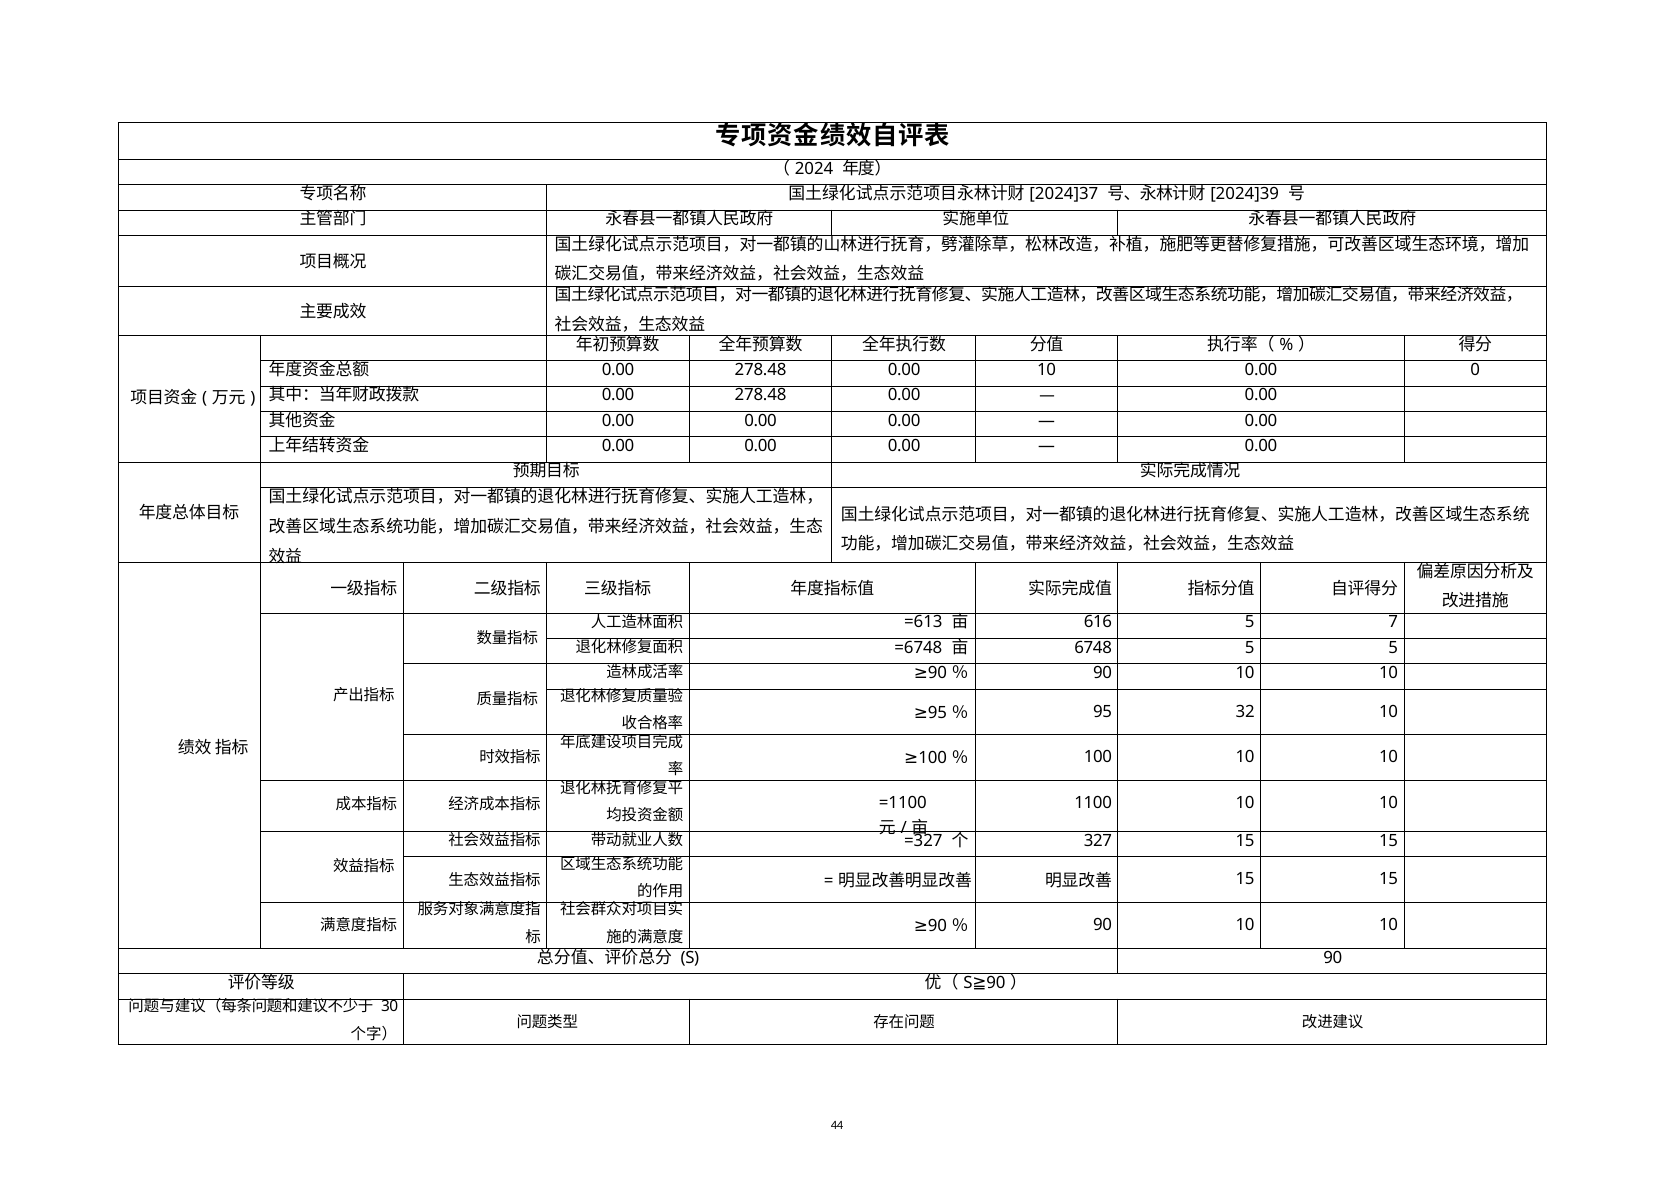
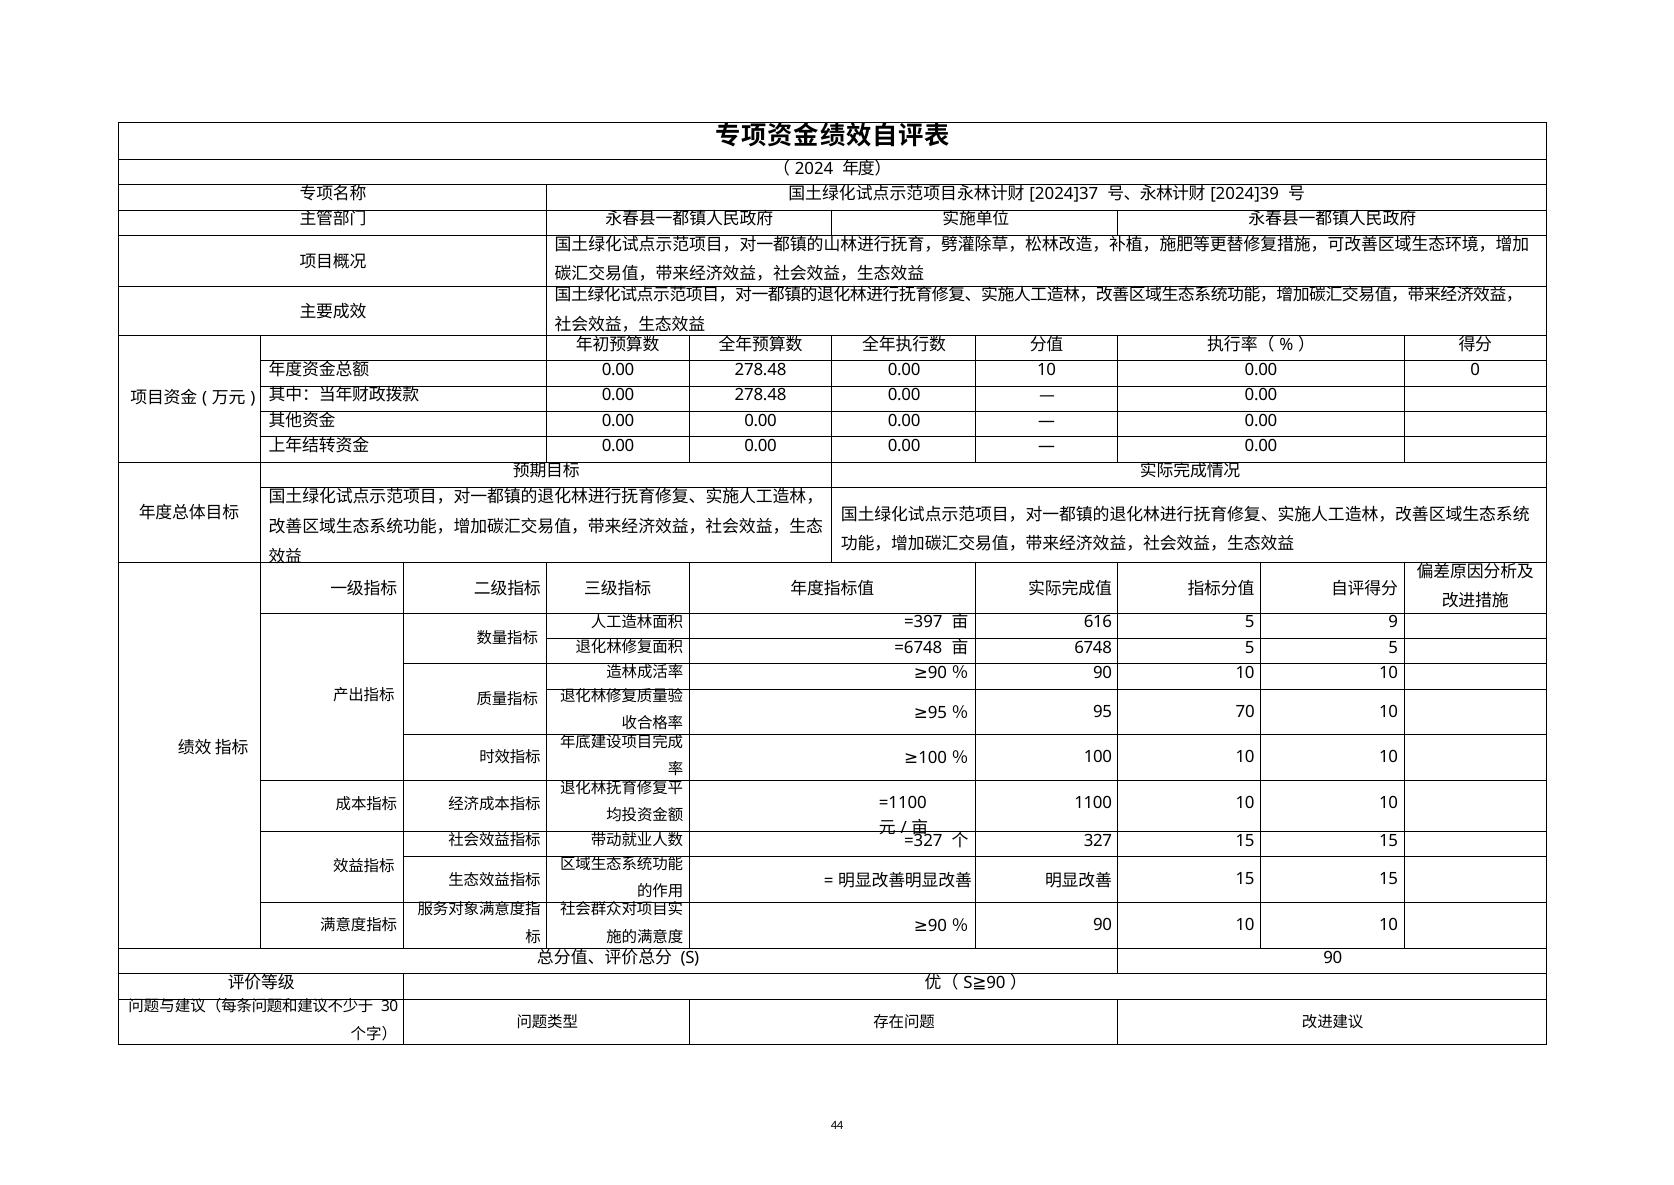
=613: =613 -> =397 (923, 622)
7: 7 -> 9 (1393, 622)
32: 32 -> 70 (1245, 712)
